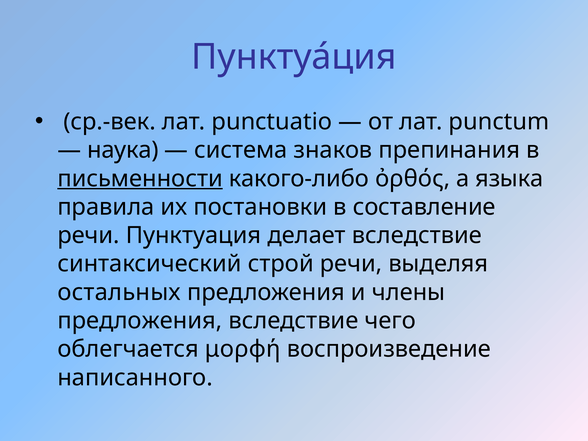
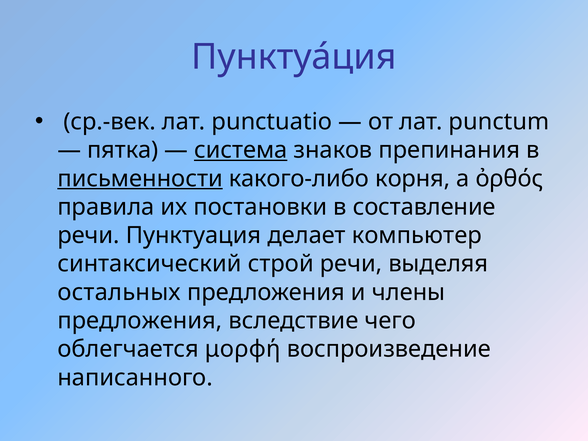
наука: наука -> пятка (123, 150)
система underline: none -> present (241, 150)
ὀρθός: ὀρθός -> корня (413, 179)
языка: языка -> ὀρθός (509, 179)
делает вследствие: вследствие -> компьютер (417, 235)
